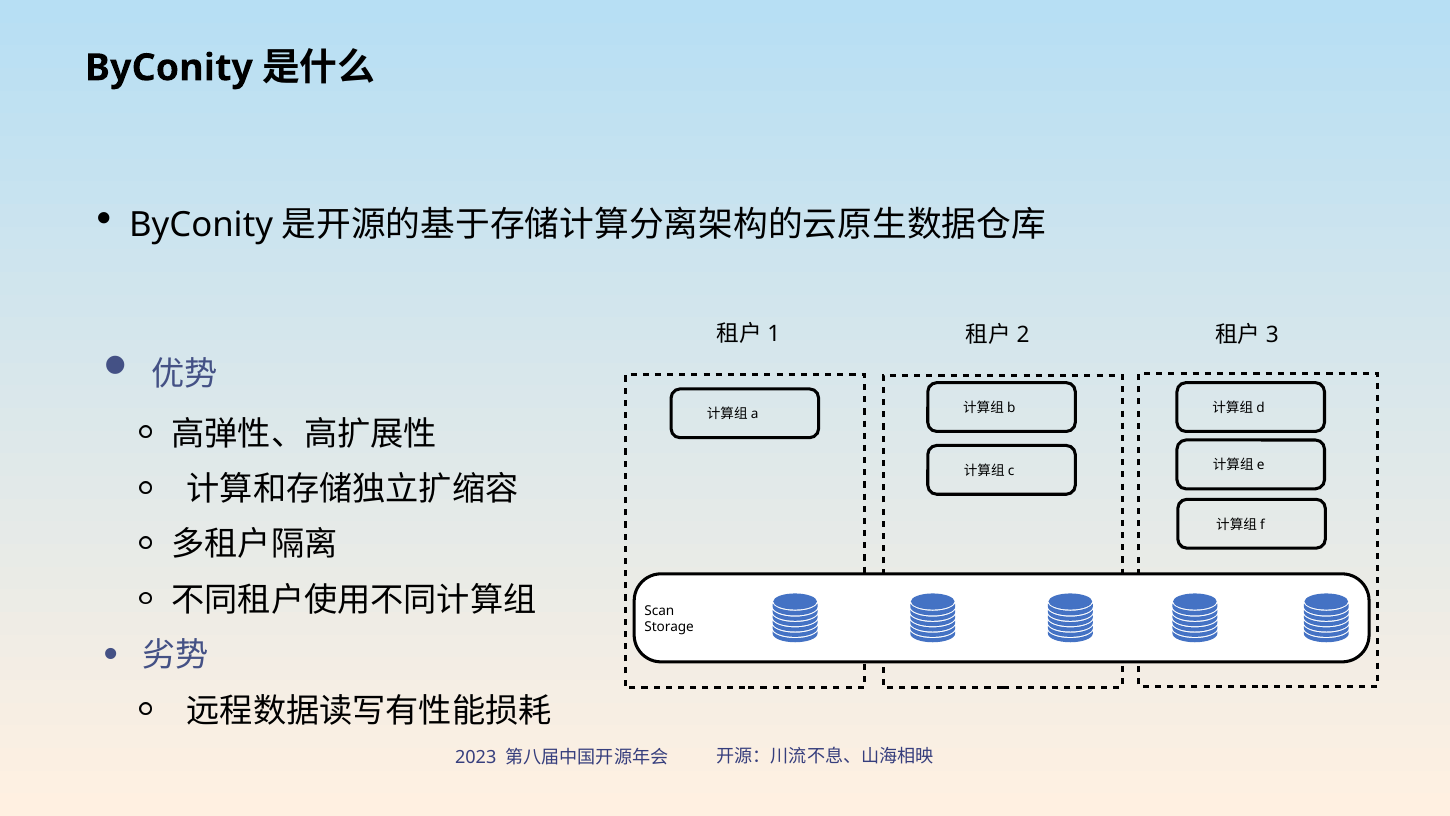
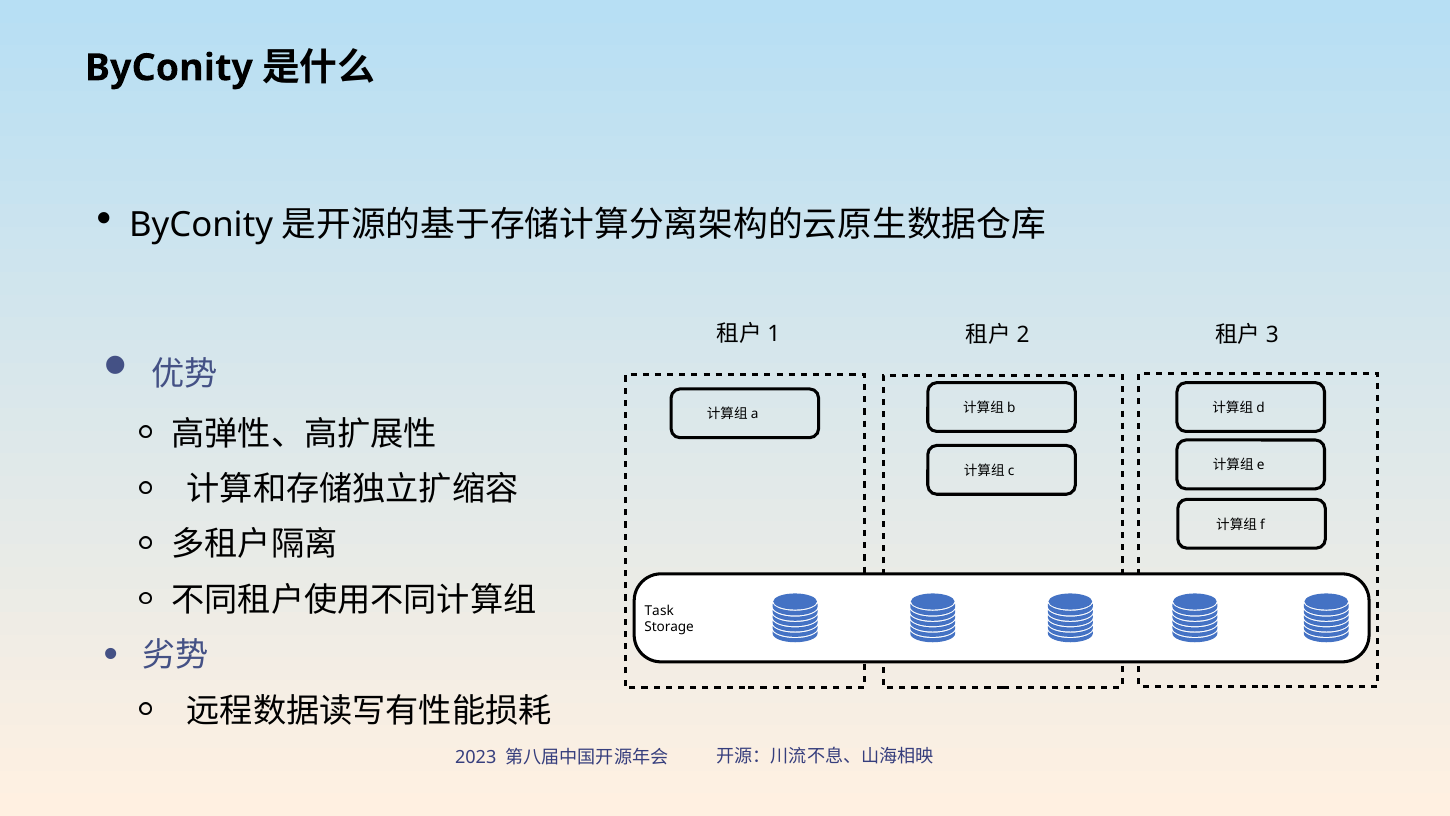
Scan: Scan -> Task (659, 610)
